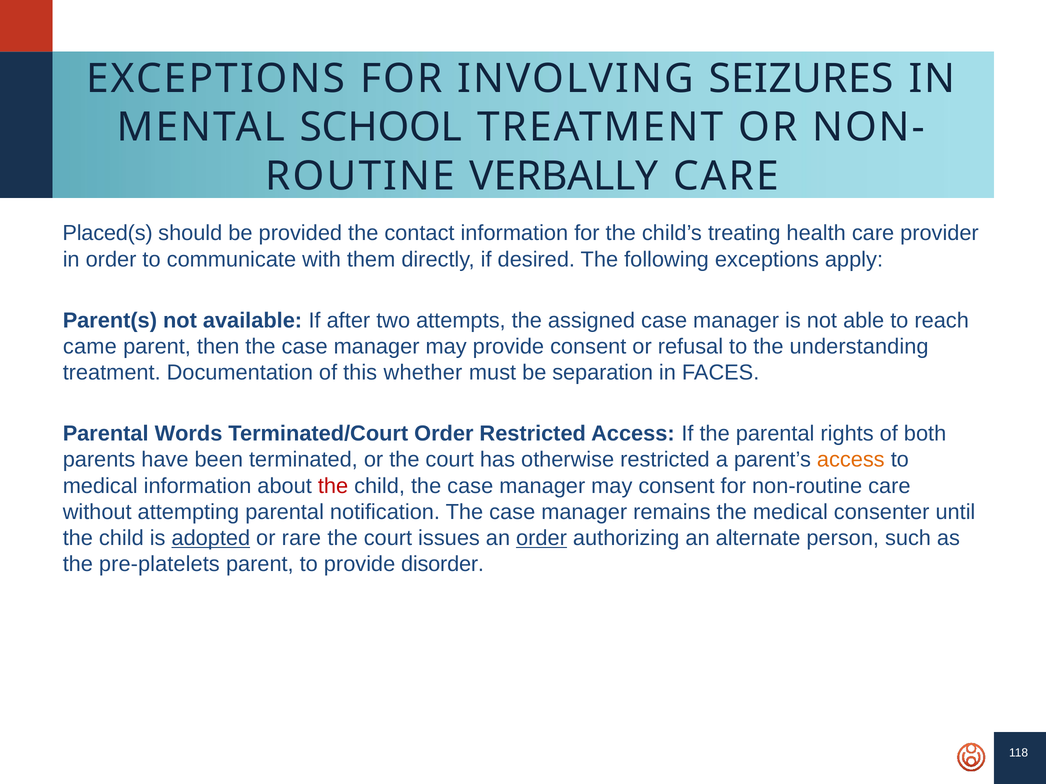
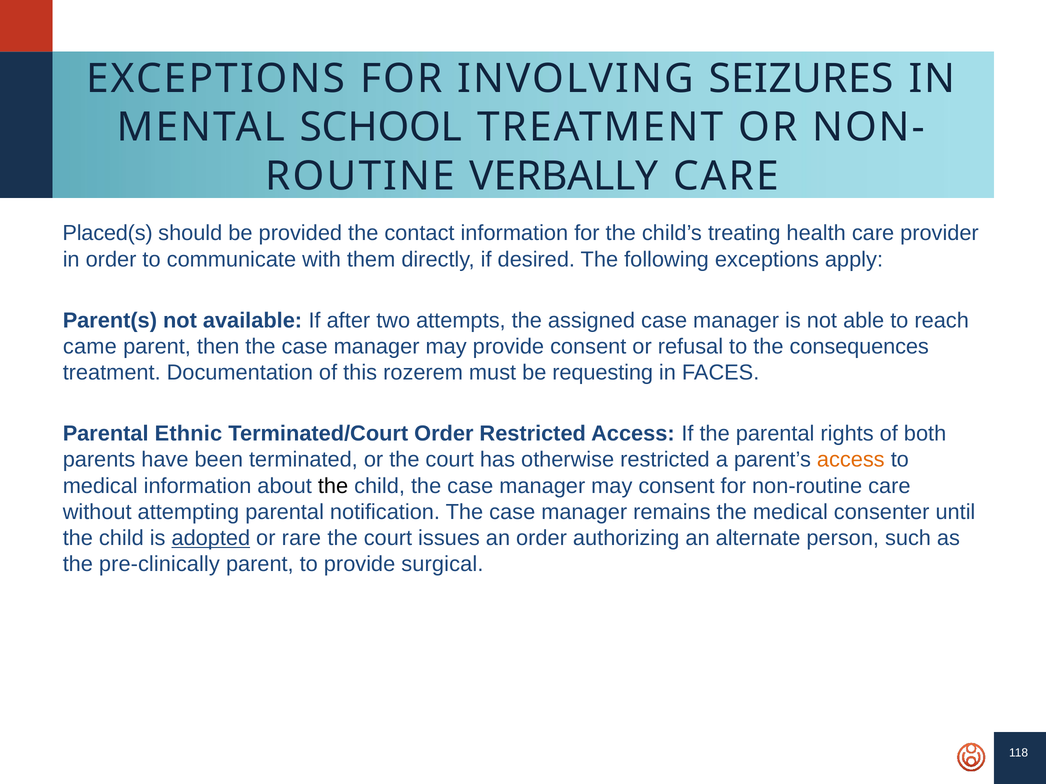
understanding: understanding -> consequences (859, 347)
whether: whether -> rozerem (423, 373)
separation: separation -> requesting (603, 373)
Words: Words -> Ethnic (188, 434)
the colour: red -> black (333, 486)
order underline: present -> none (542, 539)
pre-platelets: pre-platelets -> pre-clinically (159, 565)
disorder: disorder -> surgical (442, 565)
